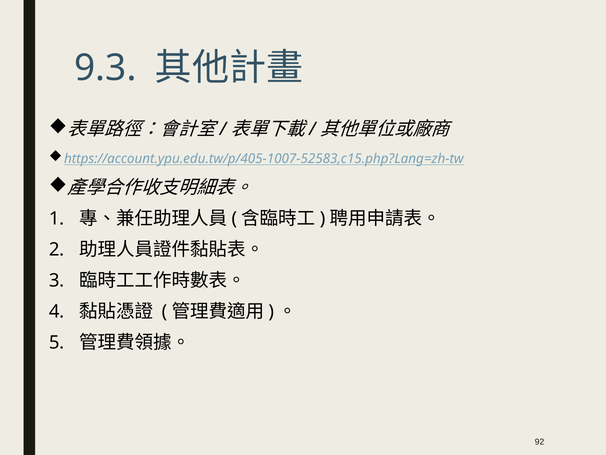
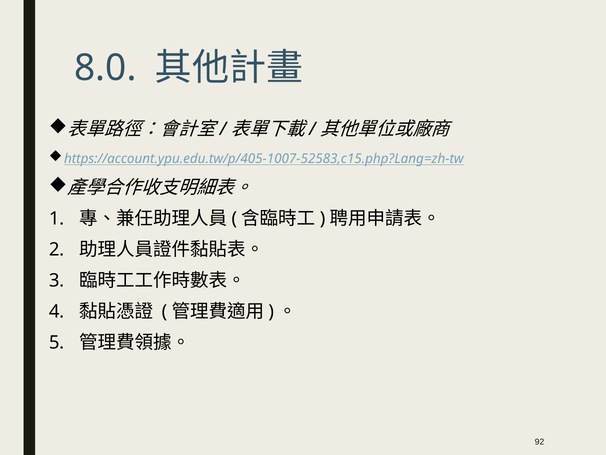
9.3: 9.3 -> 8.0 (105, 68)
